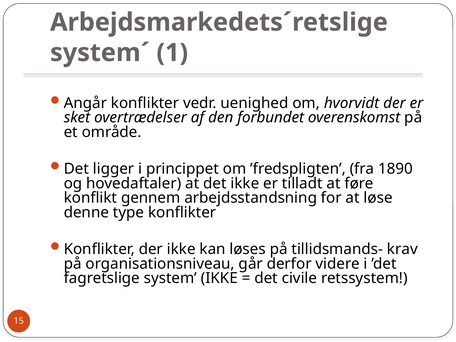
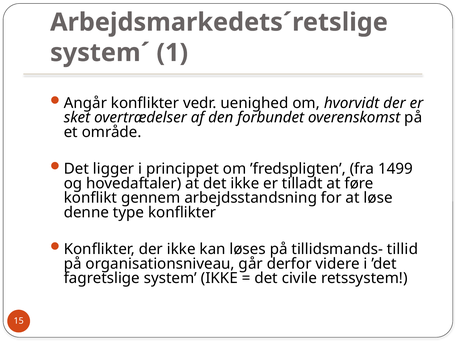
1890: 1890 -> 1499 (395, 169)
krav: krav -> tillid (402, 249)
